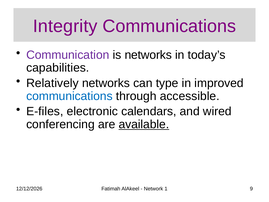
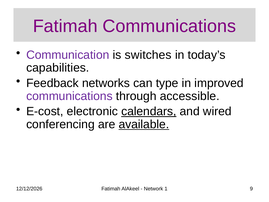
Integrity: Integrity -> Fatimah (65, 26)
is networks: networks -> switches (148, 55)
Relatively: Relatively -> Feedback (52, 83)
communications colour: blue -> purple (69, 96)
E-files: E-files -> E-cost (45, 111)
calendars underline: none -> present (149, 111)
